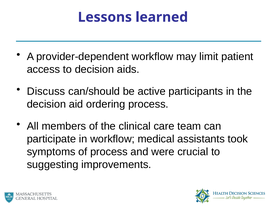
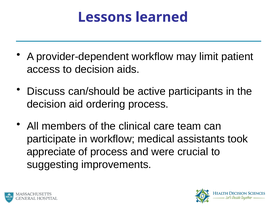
symptoms: symptoms -> appreciate (51, 152)
